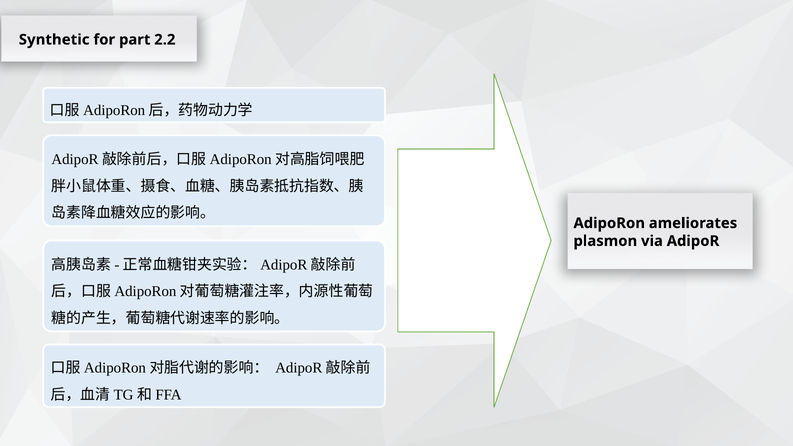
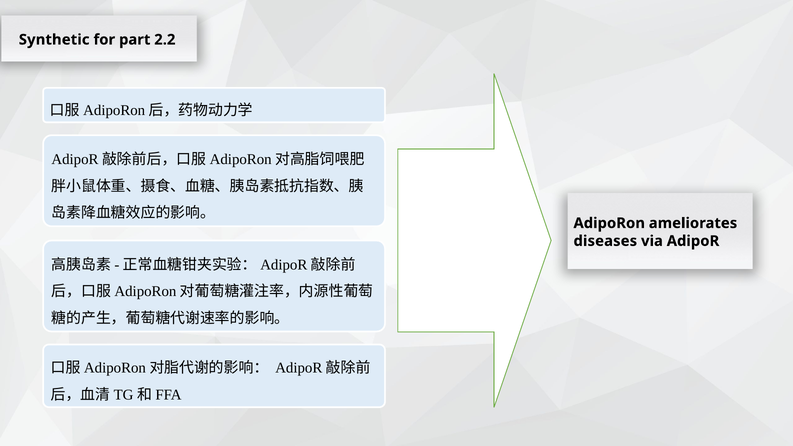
plasmon: plasmon -> diseases (605, 241)
